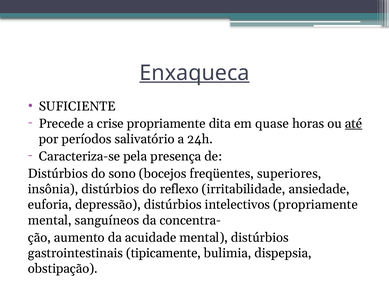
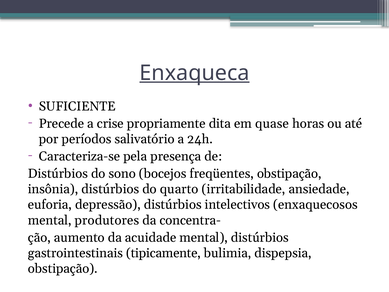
até underline: present -> none (354, 123)
freqüentes superiores: superiores -> obstipação (289, 173)
reflexo: reflexo -> quarto (179, 189)
intelectivos propriamente: propriamente -> enxaquecosos (316, 205)
sanguíneos: sanguíneos -> produtores (107, 220)
